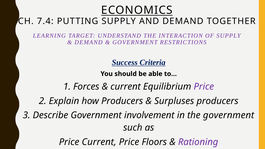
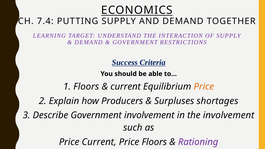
1 Forces: Forces -> Floors (86, 87)
Price colour: purple -> orange (204, 87)
Surpluses producers: producers -> shortages (217, 101)
the government: government -> involvement (229, 115)
